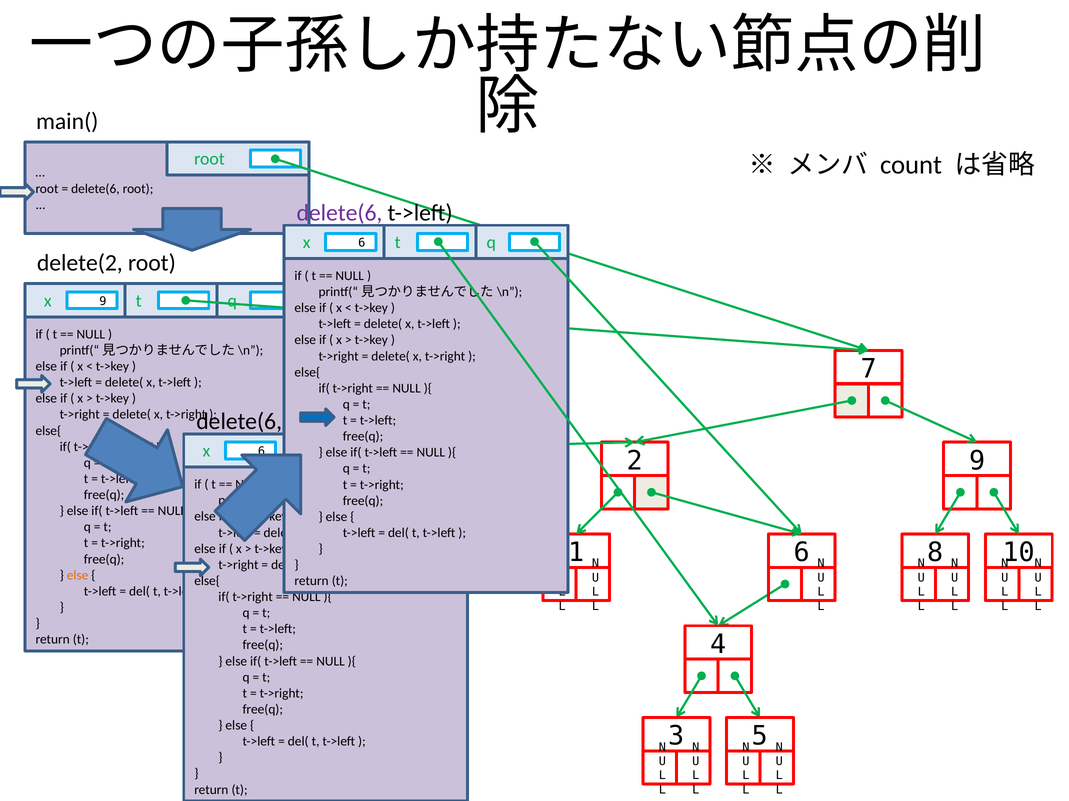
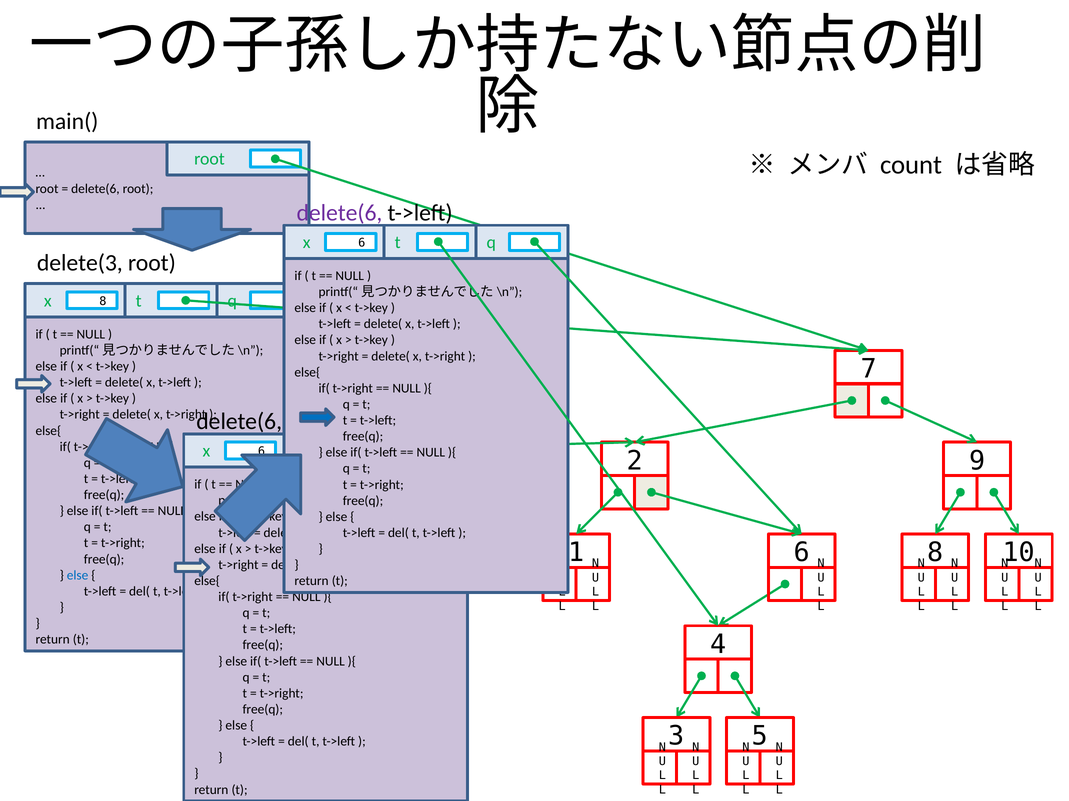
delete(2: delete(2 -> delete(3 (80, 263)
x 9: 9 -> 8 (103, 301)
else colour: orange -> blue (78, 576)
